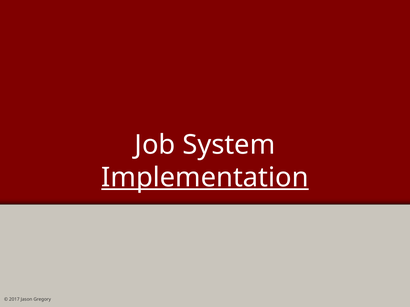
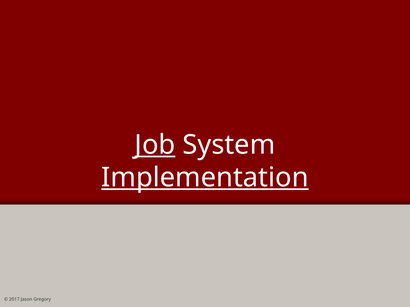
Job underline: none -> present (155, 145)
